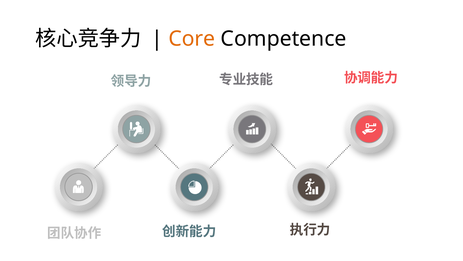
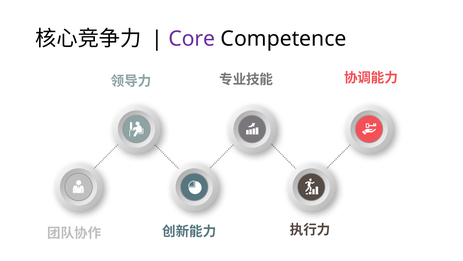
Core colour: orange -> purple (192, 39)
